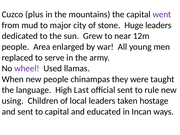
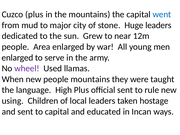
went colour: purple -> blue (162, 14)
replaced: replaced -> enlarged (17, 58)
people chinampas: chinampas -> mountains (90, 79)
High Last: Last -> Plus (81, 90)
